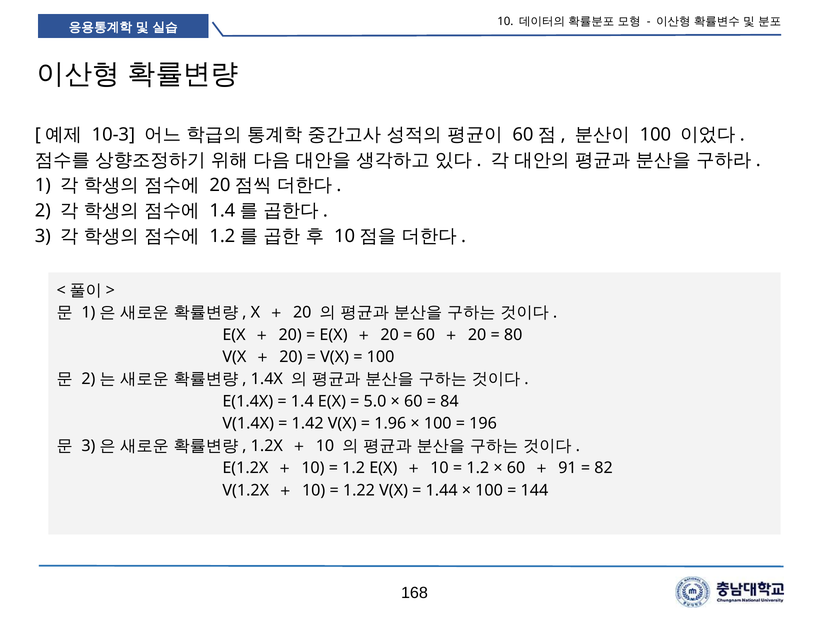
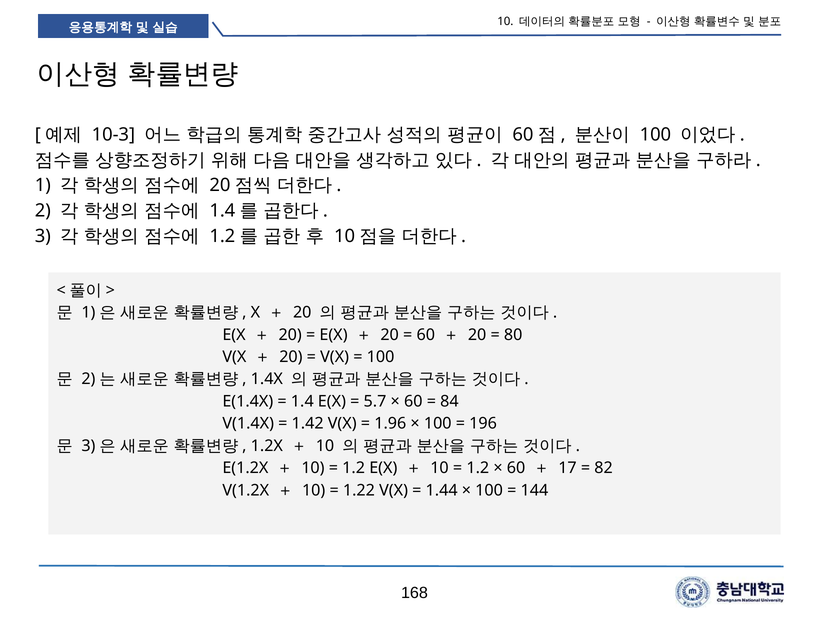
5.0: 5.0 -> 5.7 (375, 401)
91: 91 -> 17 (567, 468)
